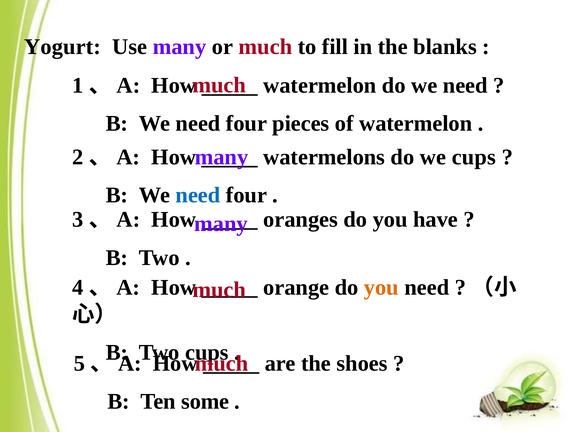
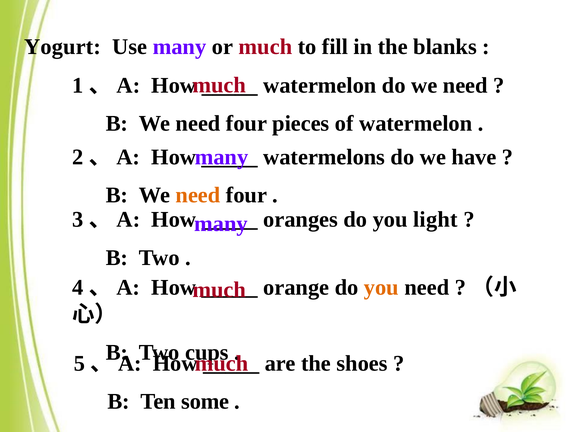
we cups: cups -> have (474, 157)
need colour: blue -> orange (198, 196)
have: have -> light (435, 220)
